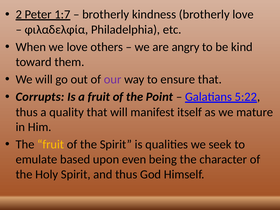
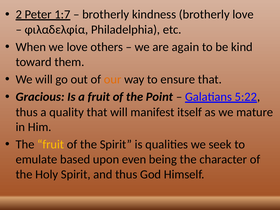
angry: angry -> again (185, 47)
our colour: purple -> orange (113, 79)
Corrupts: Corrupts -> Gracious (40, 97)
